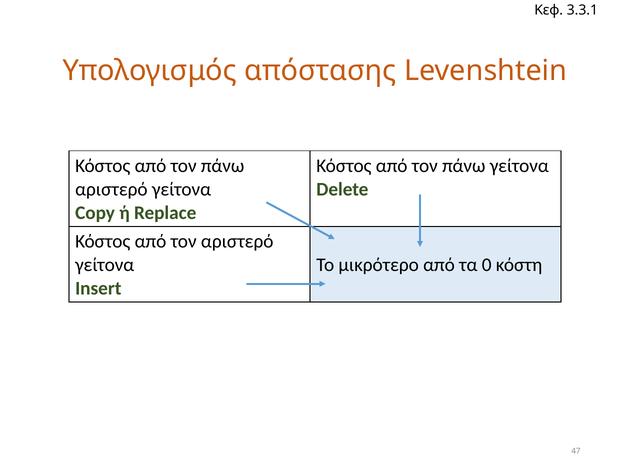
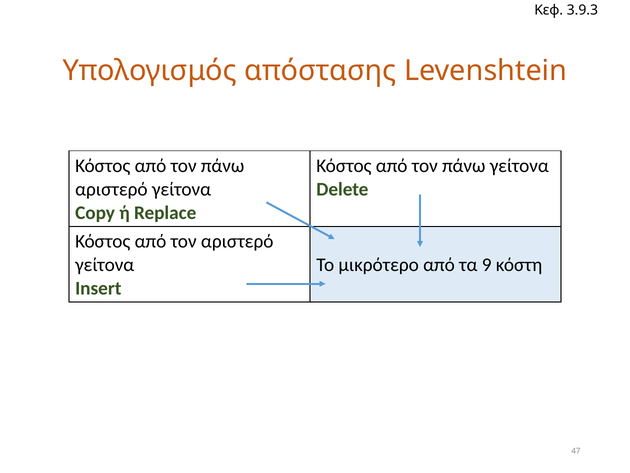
3.3.1: 3.3.1 -> 3.9.3 (582, 10)
0: 0 -> 9 (487, 265)
